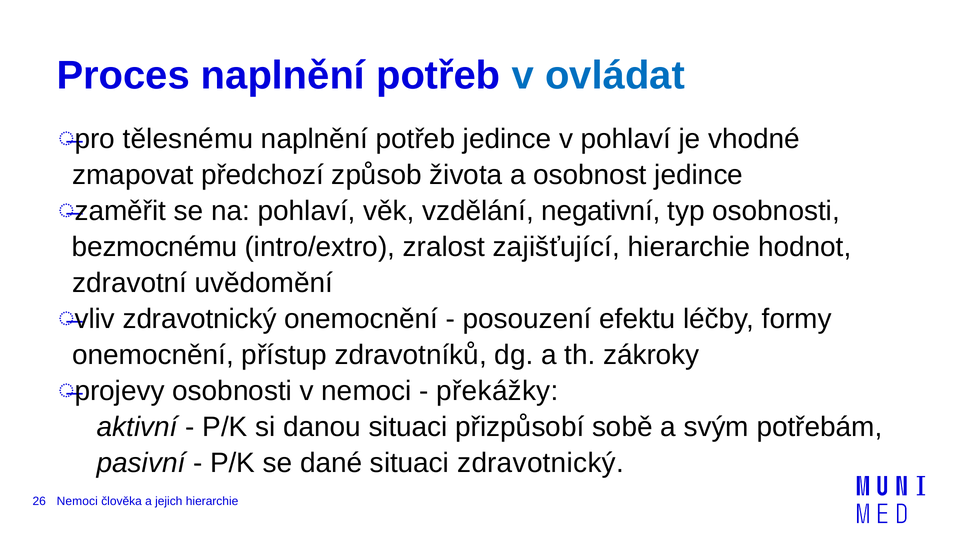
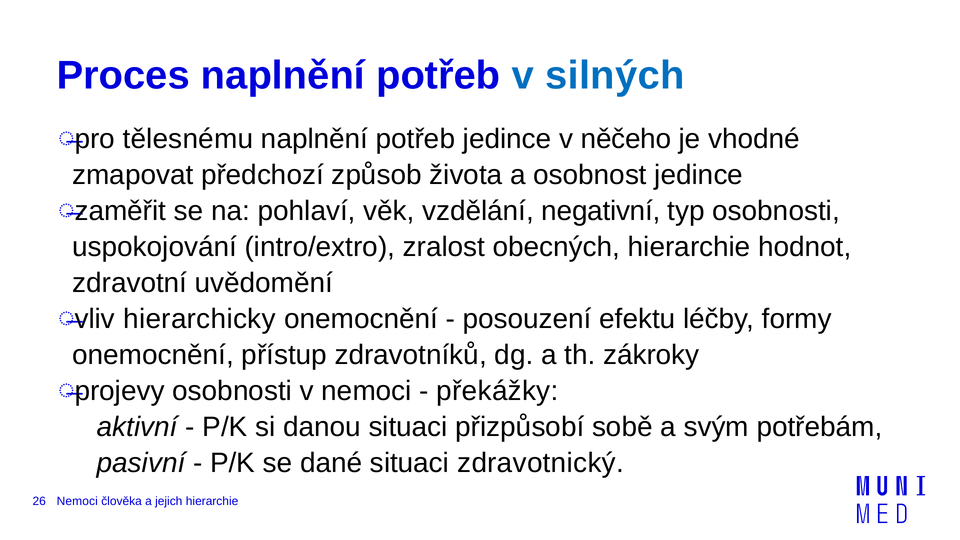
ovládat: ovládat -> silných (615, 75)
v pohlaví: pohlaví -> něčeho (626, 139)
bezmocnému: bezmocnému -> uspokojování (155, 247)
zajišťující: zajišťující -> obecných (556, 247)
vliv zdravotnický: zdravotnický -> hierarchicky (199, 319)
